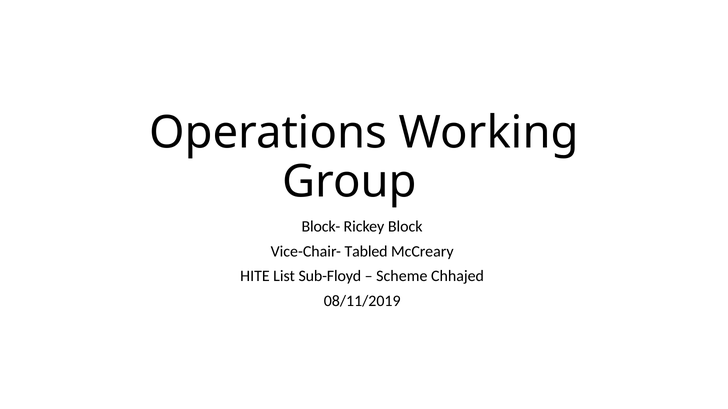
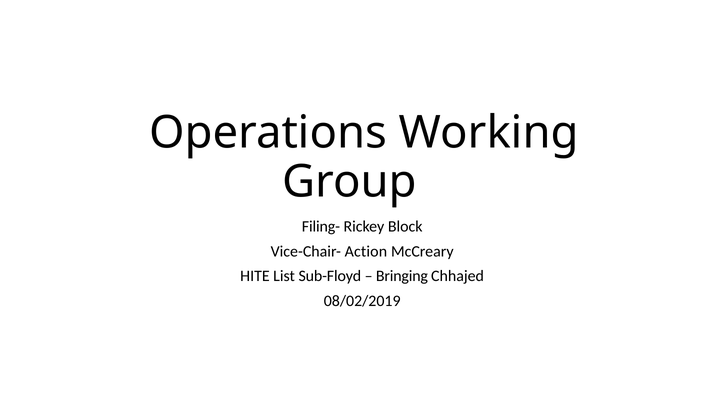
Block-: Block- -> Filing- (321, 227)
Tabled: Tabled -> Action (366, 252)
Scheme: Scheme -> Bringing (402, 276)
08/11/2019: 08/11/2019 -> 08/02/2019 (362, 301)
